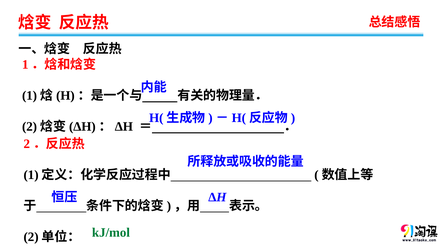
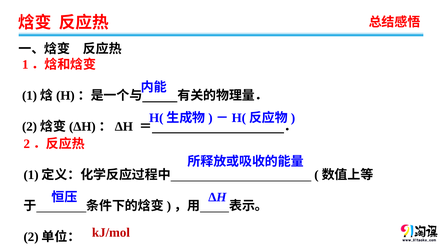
kJ/mol colour: green -> red (111, 233)
